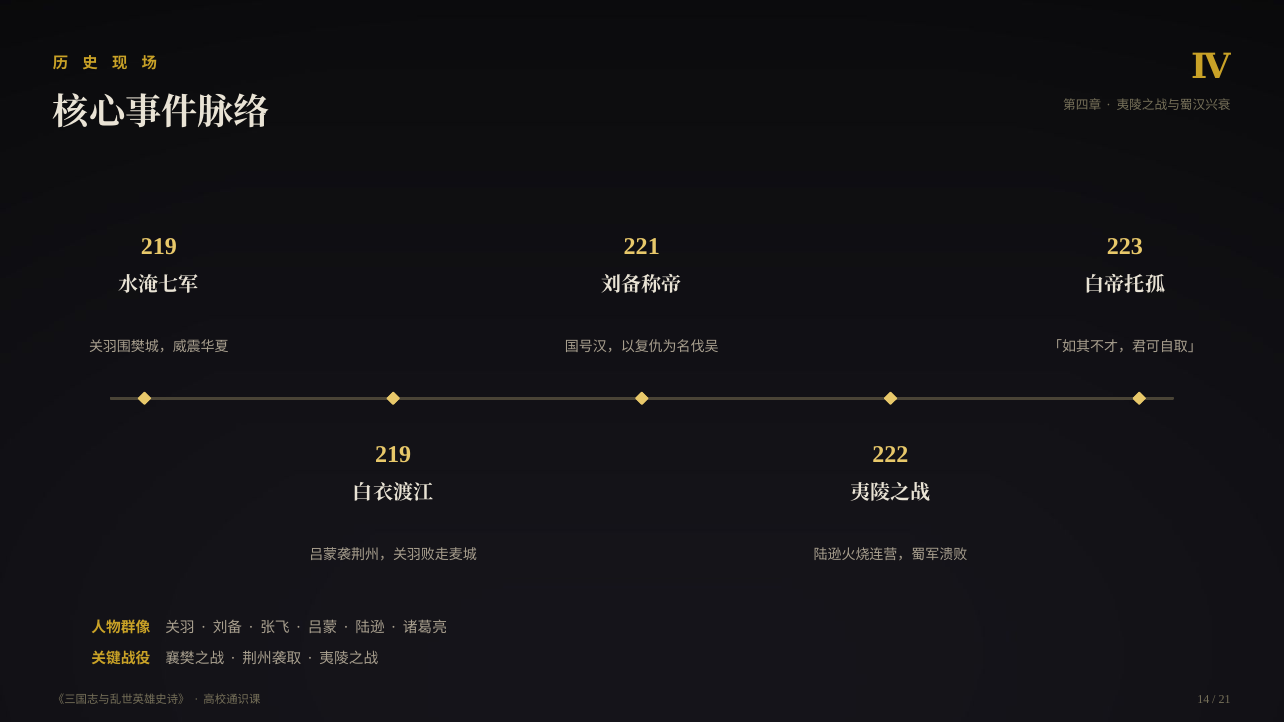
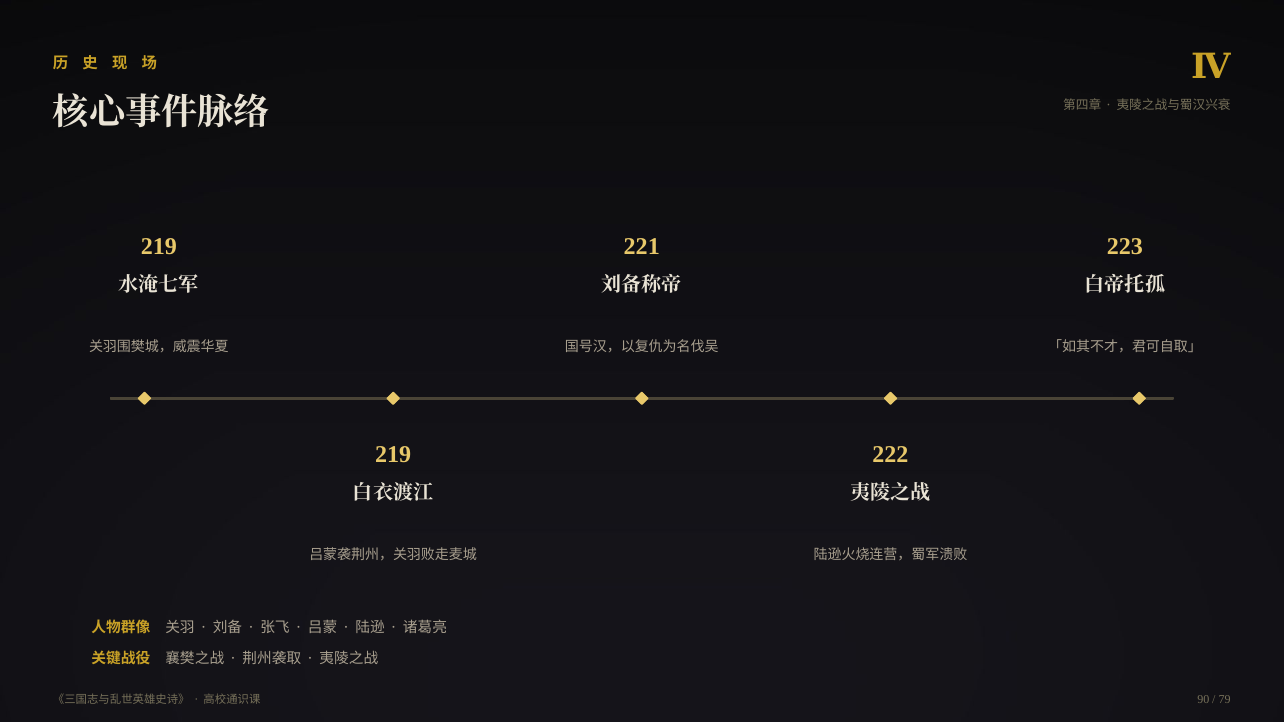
14: 14 -> 90 (1203, 700)
21: 21 -> 79 (1225, 700)
